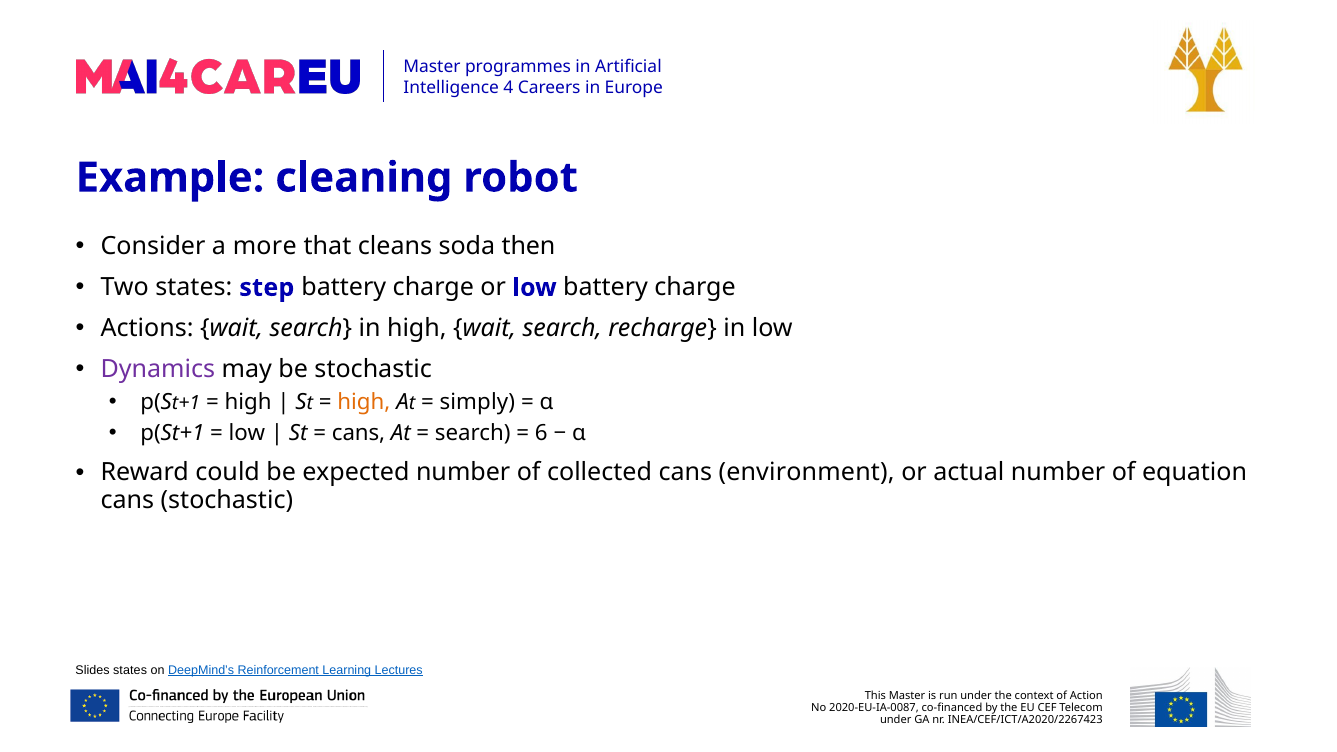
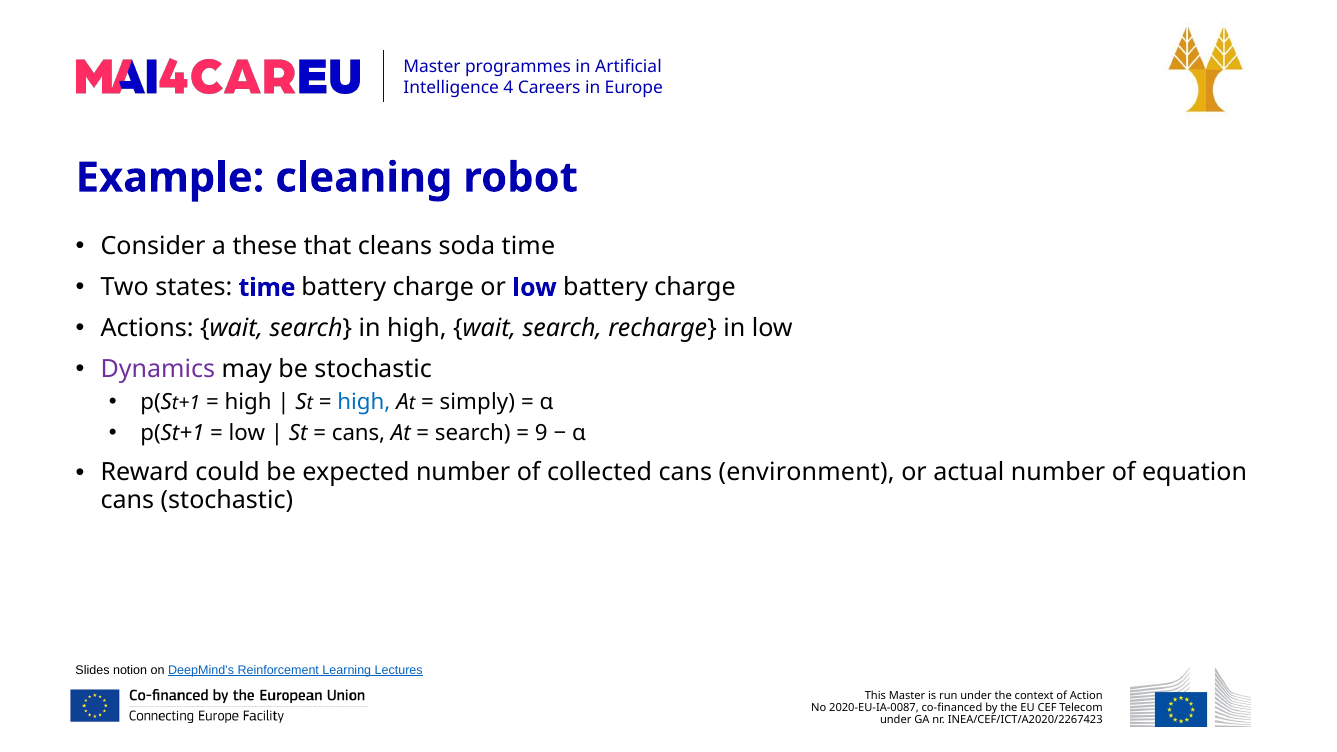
more: more -> these (265, 247)
soda then: then -> time (528, 247)
states step: step -> time (267, 288)
high colour: orange -> blue (364, 402)
6: 6 -> 9 (541, 433)
Slides states: states -> notion (130, 670)
